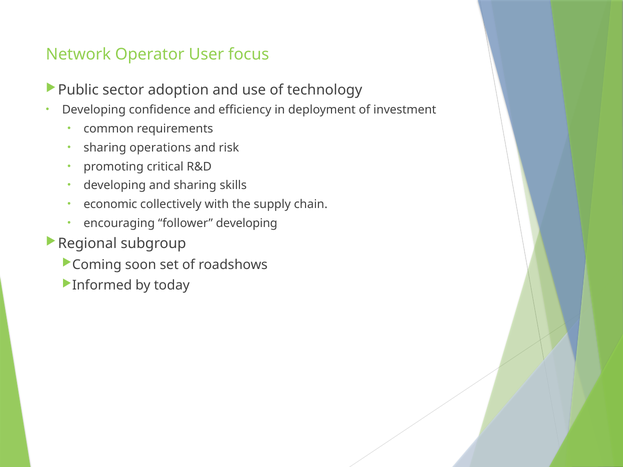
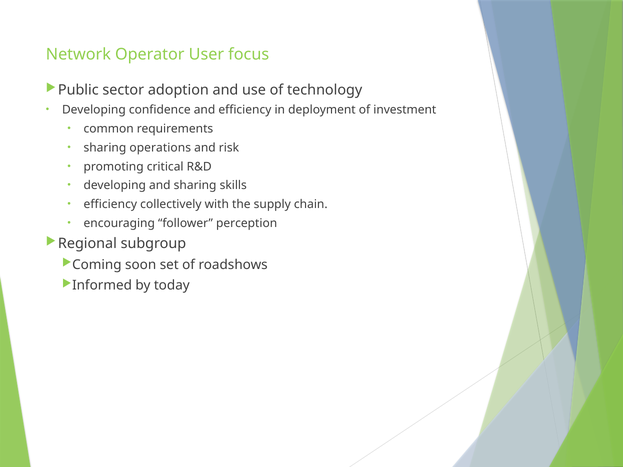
economic: economic -> efficiency (110, 204)
follower developing: developing -> perception (247, 223)
